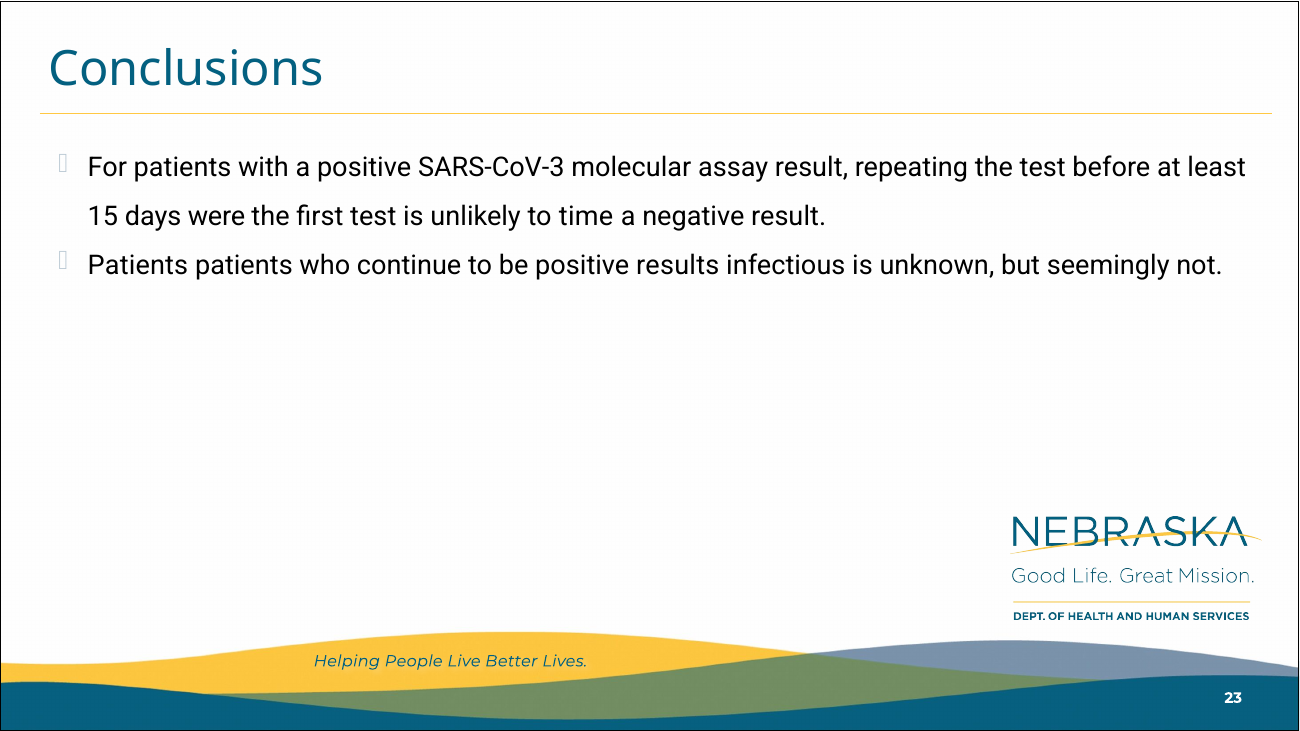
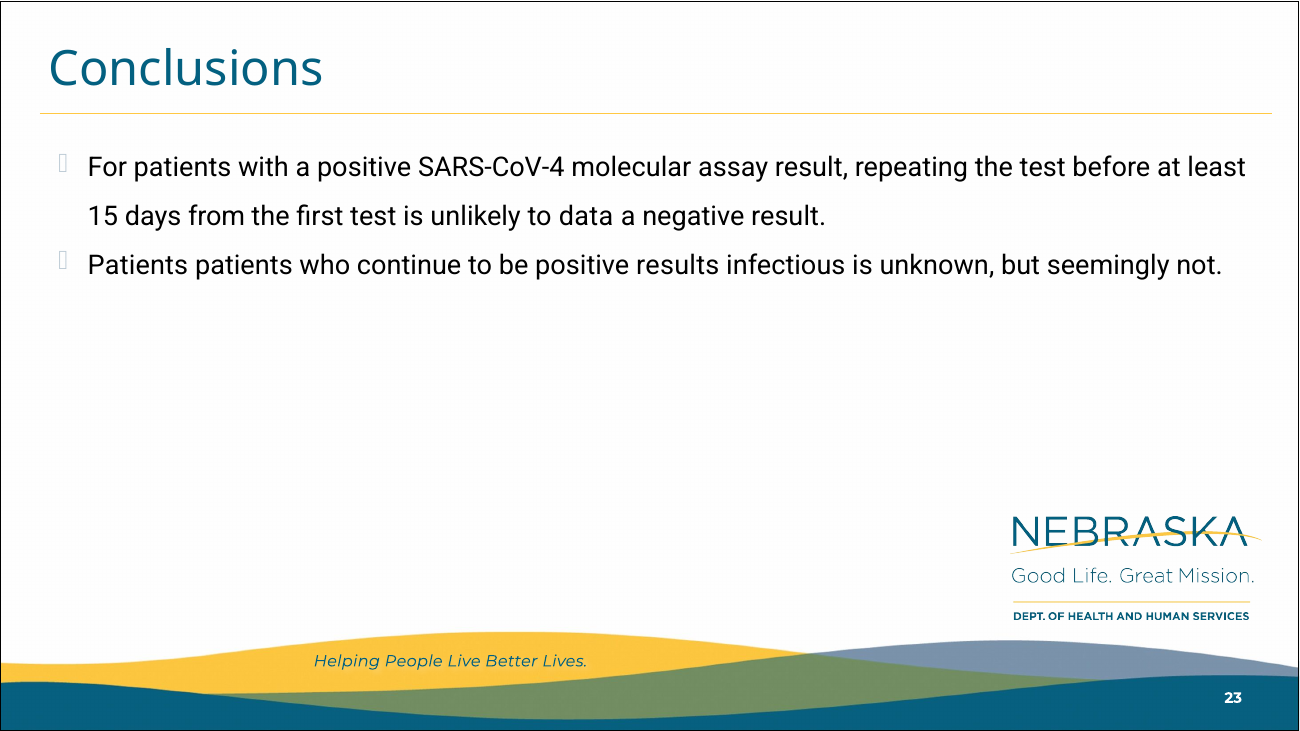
SARS-CoV-3: SARS-CoV-3 -> SARS-CoV-4 (491, 168)
were: were -> from (217, 217)
time: time -> data (586, 217)
